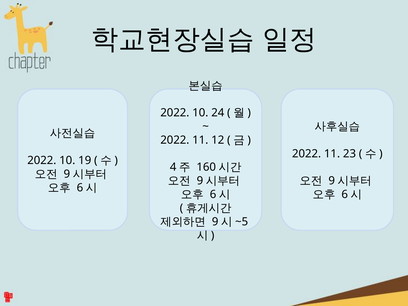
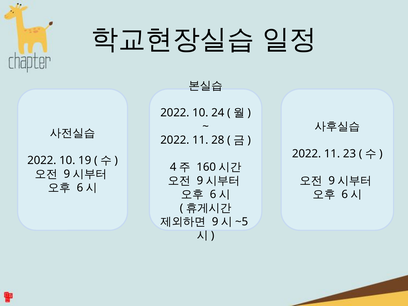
12: 12 -> 28 (218, 140)
